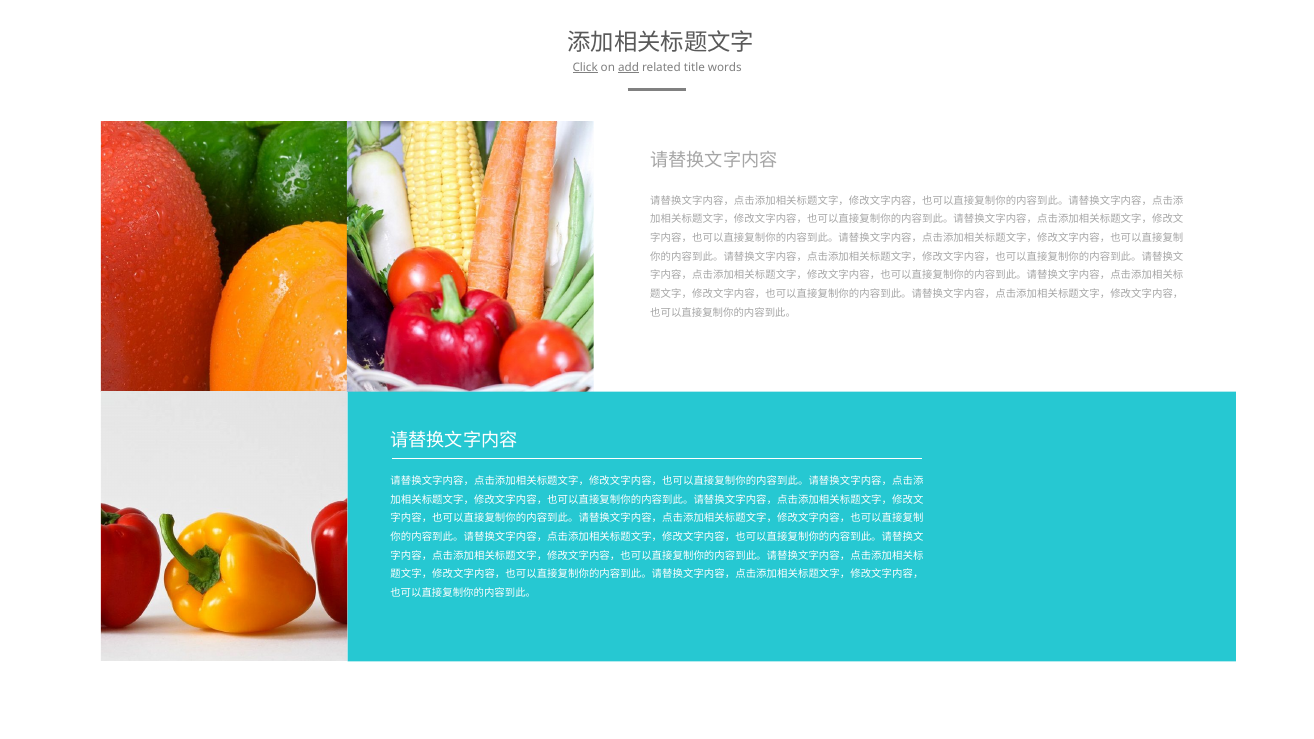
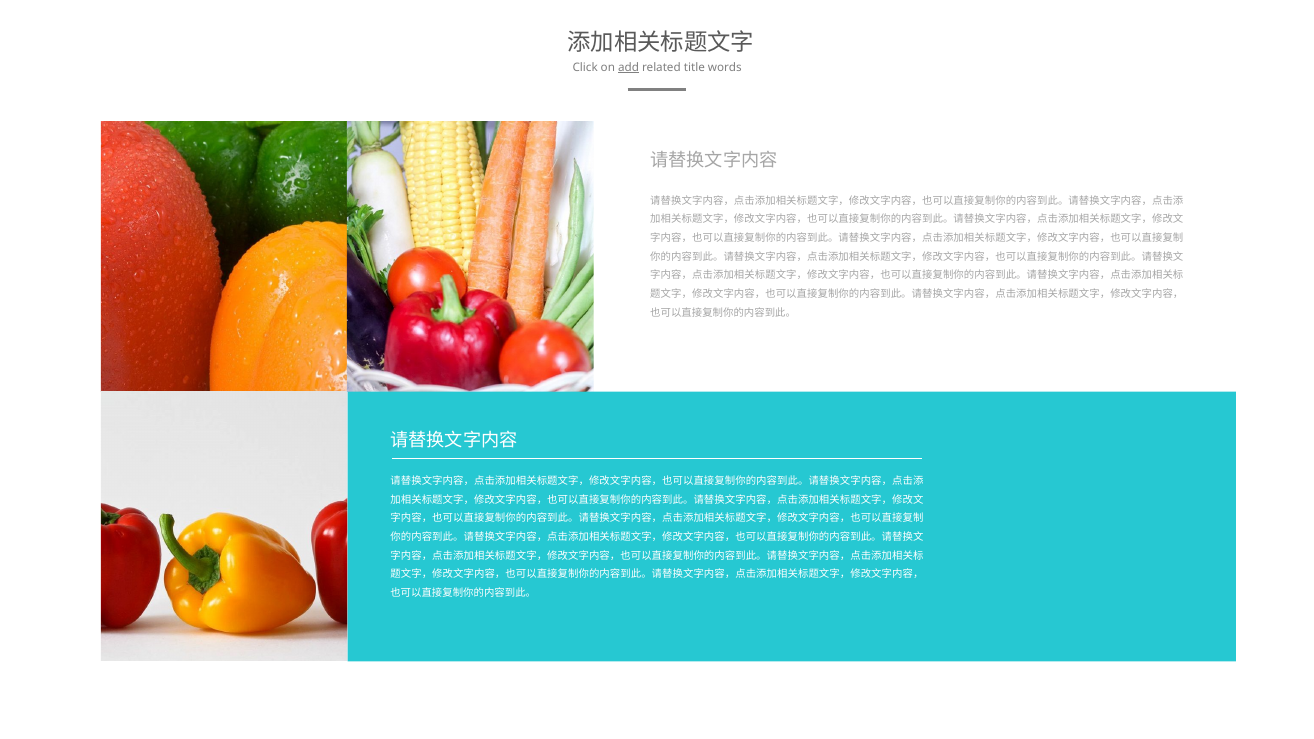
Click underline: present -> none (585, 67)
